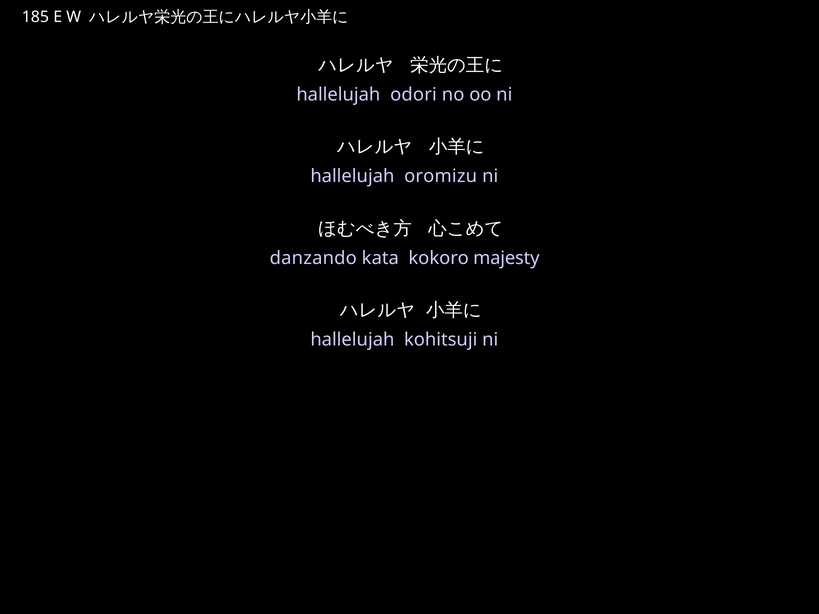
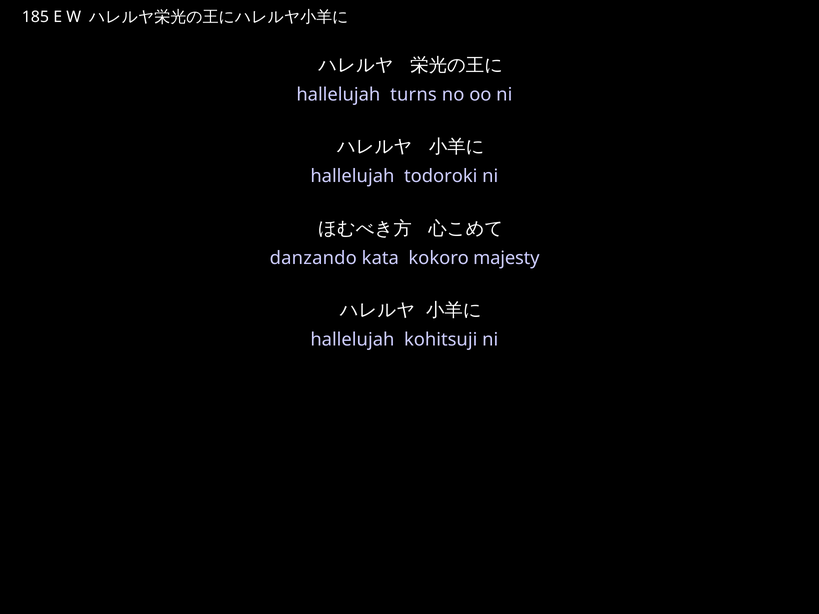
odori: odori -> turns (413, 95)
oromizu: oromizu -> todoroki (441, 176)
